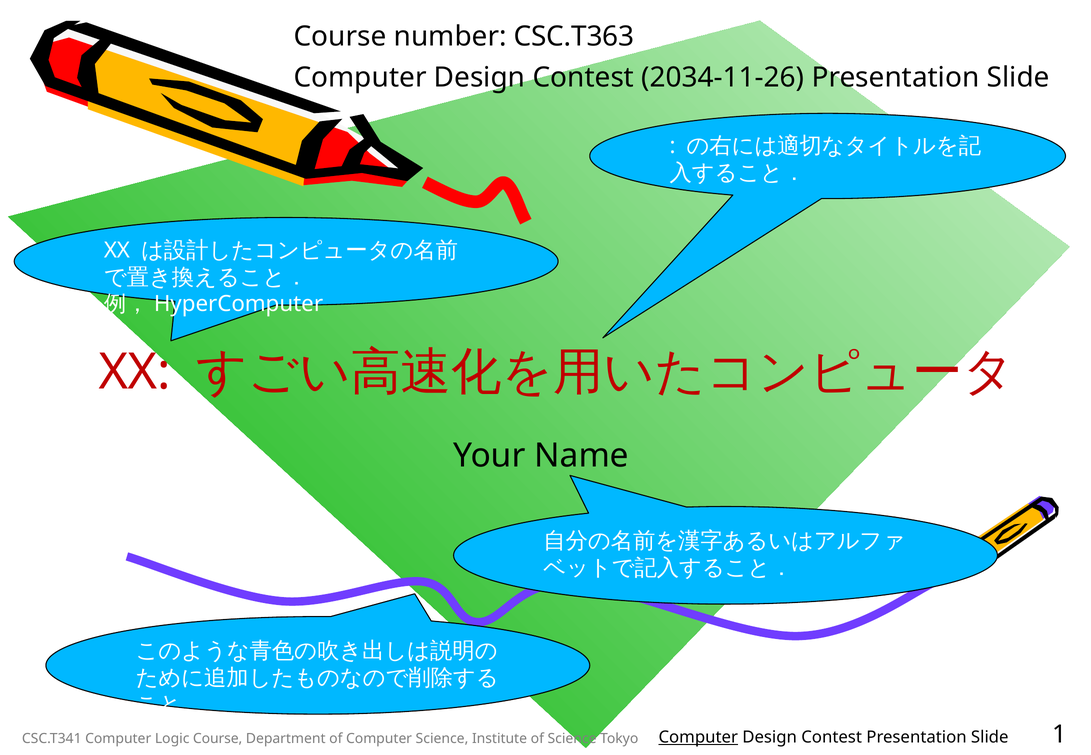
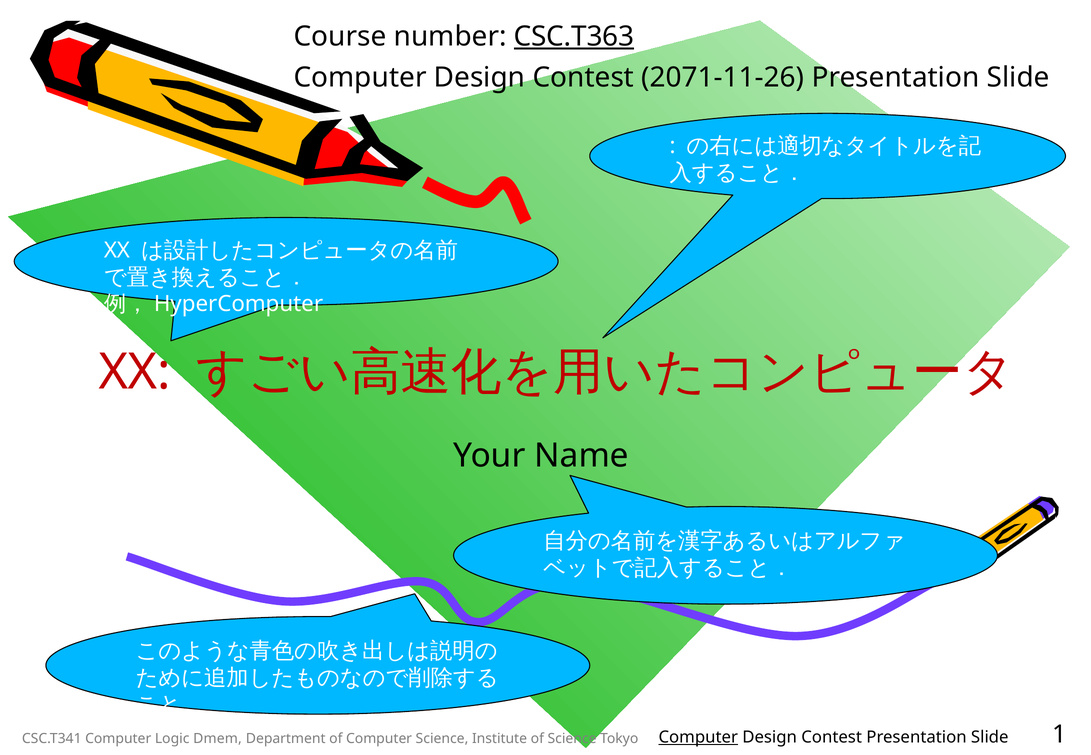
CSC.T363 underline: none -> present (574, 37)
2034-11-26: 2034-11-26 -> 2071-11-26 (723, 77)
Course: Course -> Dmem (218, 739)
